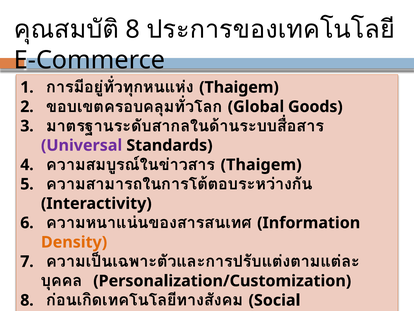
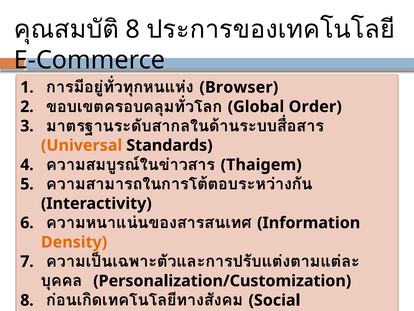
Thaigem: Thaigem -> Browser (239, 87)
Goods: Goods -> Order (315, 107)
Universal colour: purple -> orange (82, 145)
